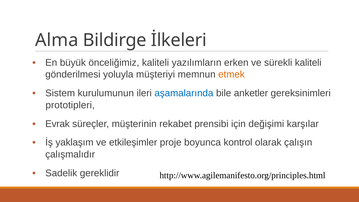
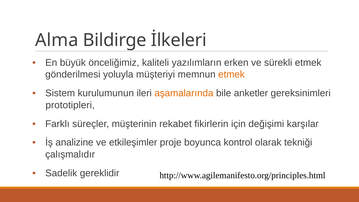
sürekli kaliteli: kaliteli -> etmek (308, 63)
aşamalarında colour: blue -> orange (184, 93)
Evrak: Evrak -> Farklı (57, 124)
prensibi: prensibi -> fikirlerin (211, 124)
yaklaşım: yaklaşım -> analizine (75, 142)
çalışın: çalışın -> tekniği (298, 142)
